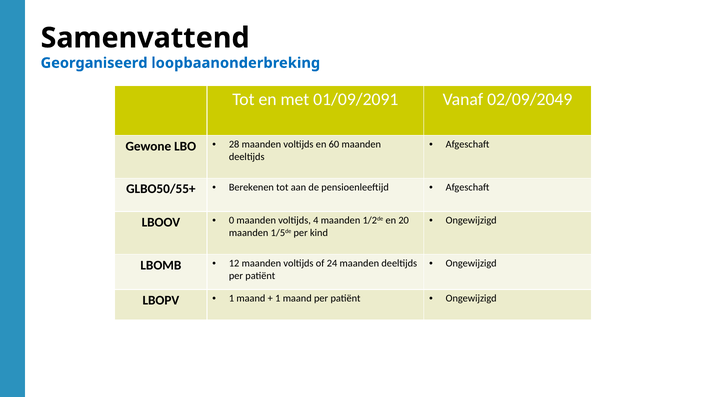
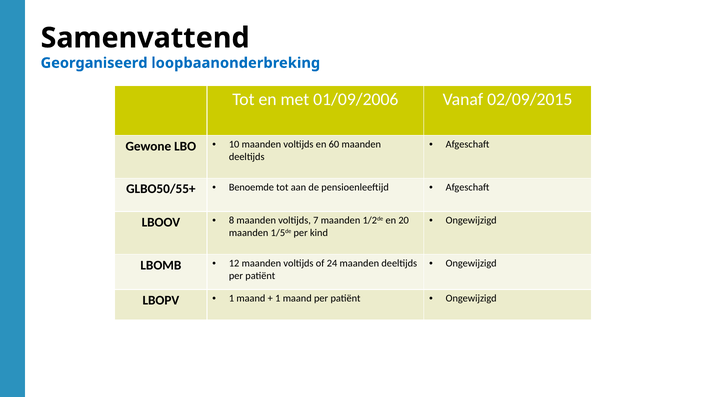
01/09/2091: 01/09/2091 -> 01/09/2006 (356, 100)
02/09/2049: 02/09/2049 -> 02/09/2015 (530, 100)
28: 28 -> 10 (234, 144)
Berekenen: Berekenen -> Benoemde (251, 187)
0: 0 -> 8 (231, 221)
4: 4 -> 7 (316, 221)
